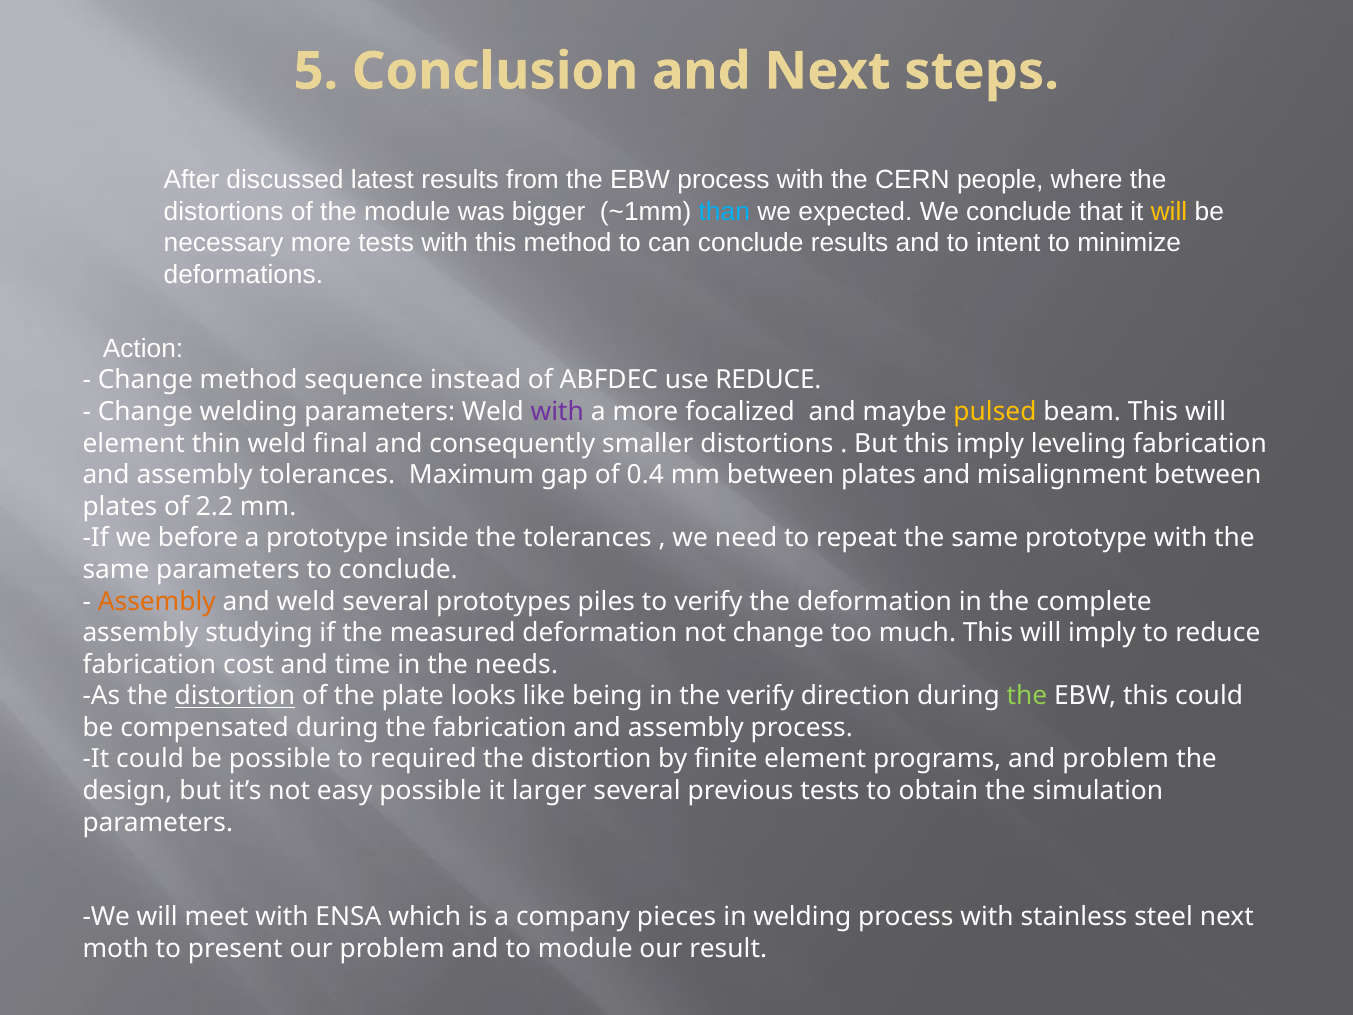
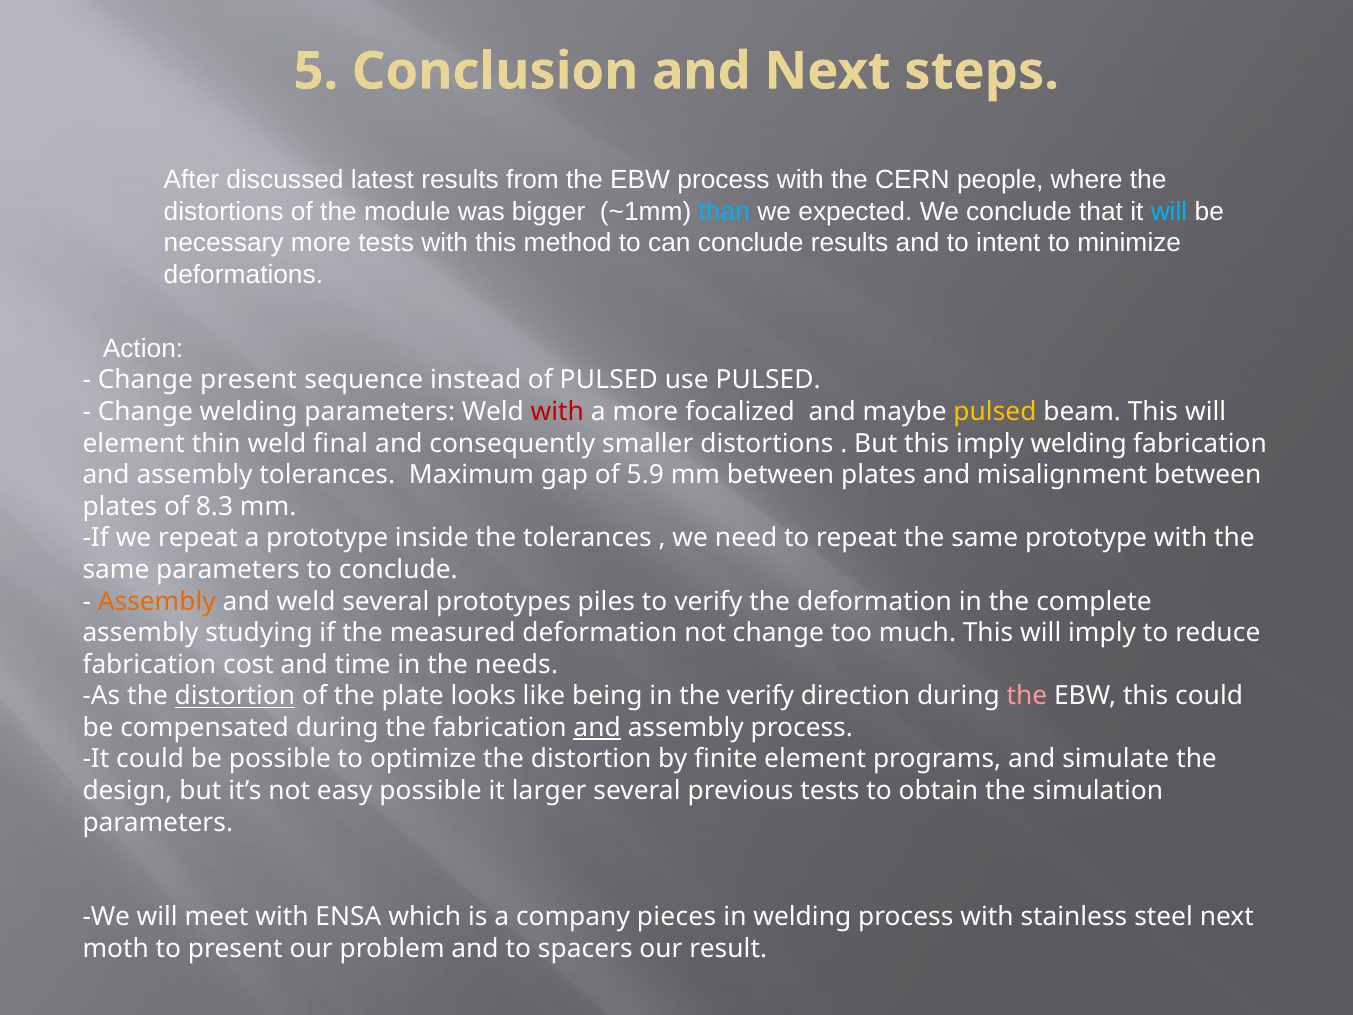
will colour: yellow -> light blue (1169, 212)
Change method: method -> present (249, 380)
of ABFDEC: ABFDEC -> PULSED (609, 380)
use REDUCE: REDUCE -> PULSED (768, 380)
with colour: purple -> red (557, 412)
imply leveling: leveling -> welding (1079, 443)
0.4: 0.4 -> 5.9 (645, 475)
2.2: 2.2 -> 8.3 (214, 506)
we before: before -> repeat (198, 538)
the colour: light green -> pink (1027, 696)
and underline: none -> present (597, 728)
required: required -> optimize (423, 759)
and problem: problem -> simulate (1116, 759)
to module: module -> spacers (585, 949)
